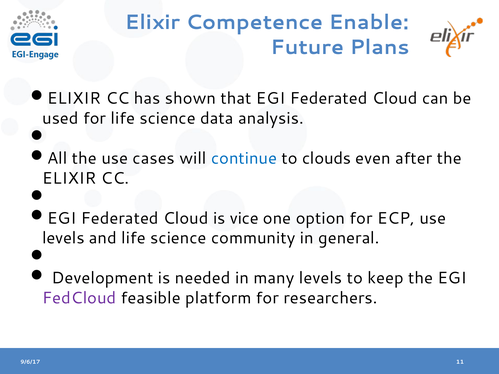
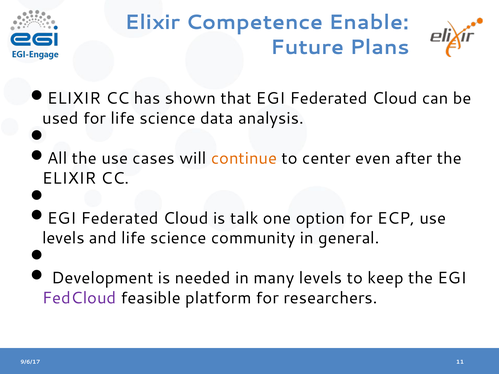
continue colour: blue -> orange (244, 158)
clouds: clouds -> center (327, 158)
is vice: vice -> talk (244, 218)
